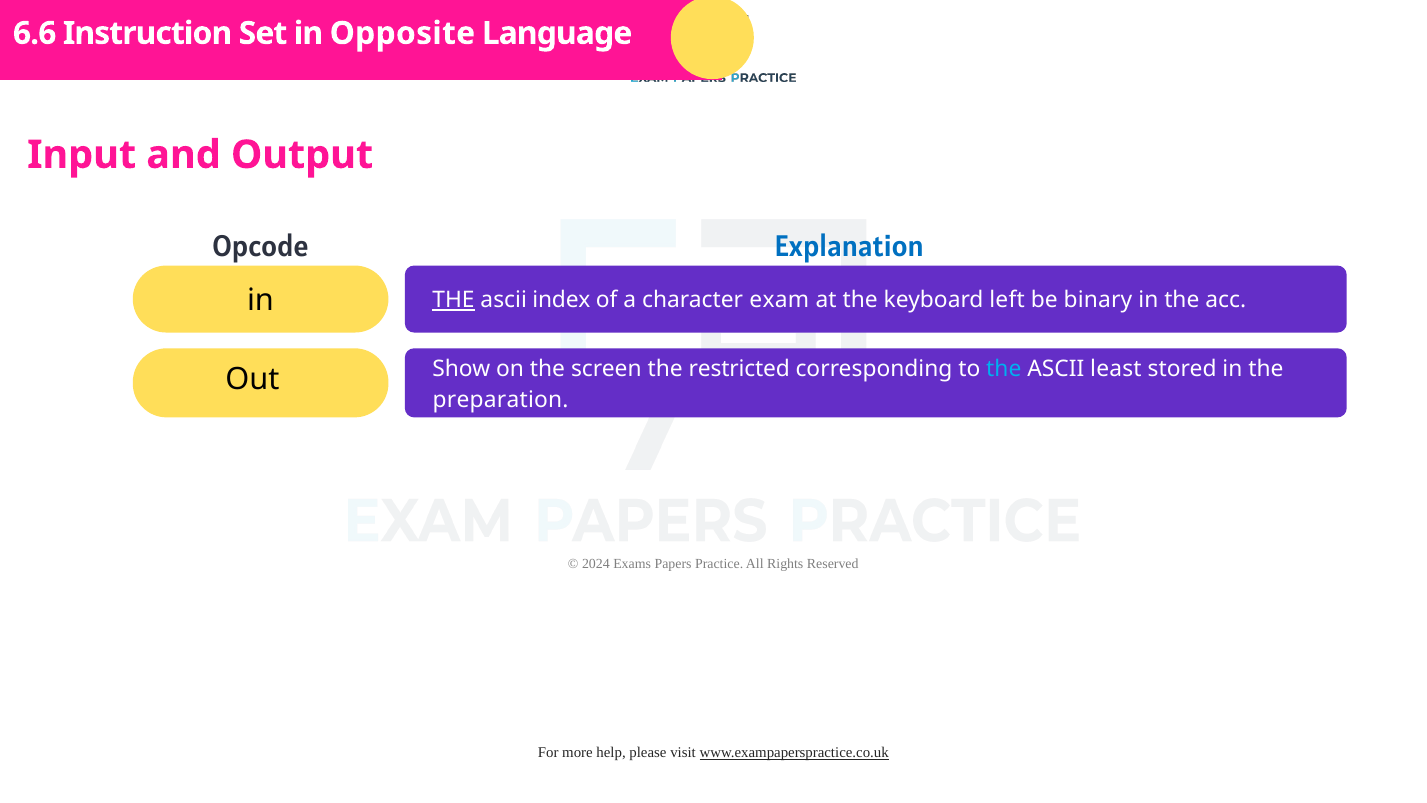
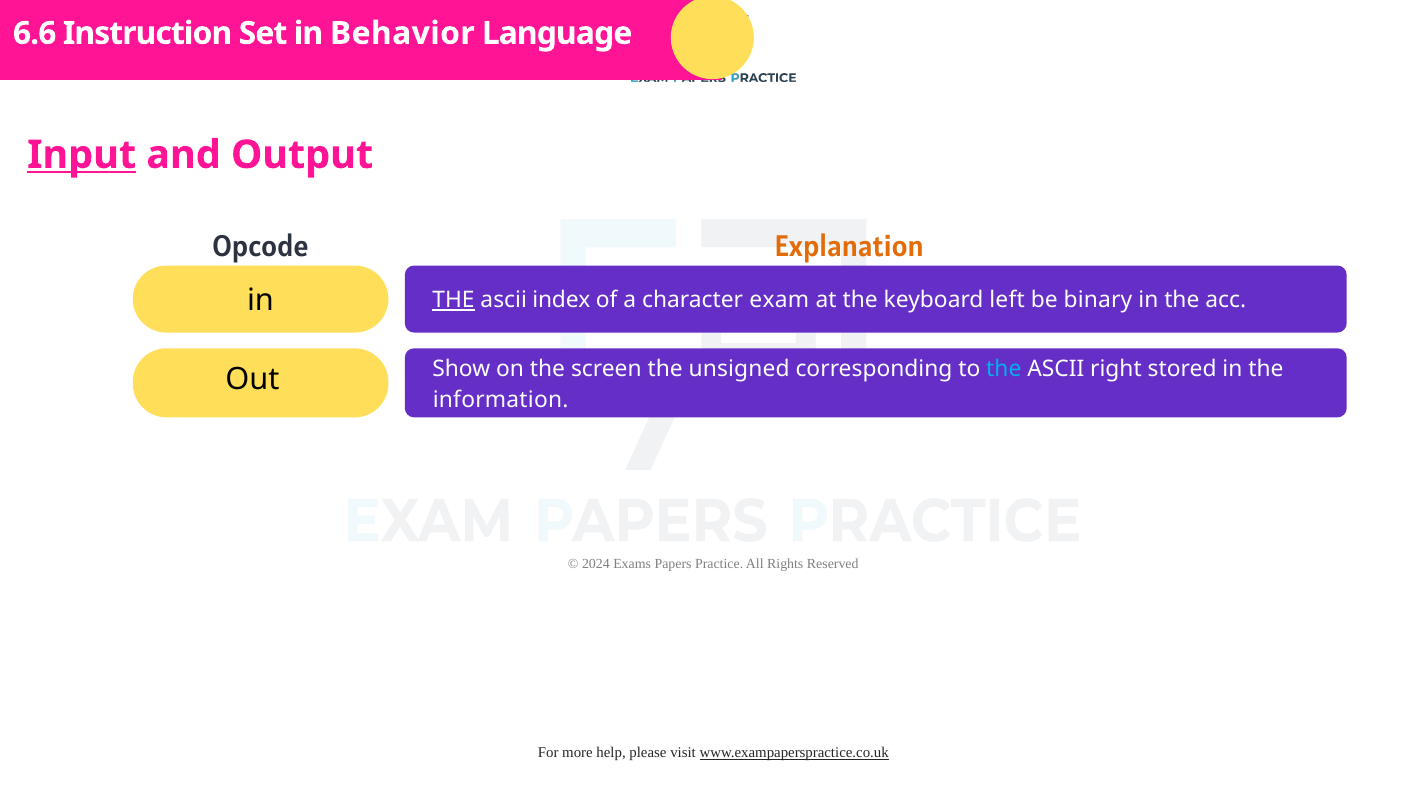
Opposite: Opposite -> Behavior (402, 33)
Input underline: none -> present (82, 155)
Explanation colour: blue -> orange (849, 247)
restricted: restricted -> unsigned (739, 368)
least: least -> right (1116, 368)
preparation: preparation -> information (501, 400)
